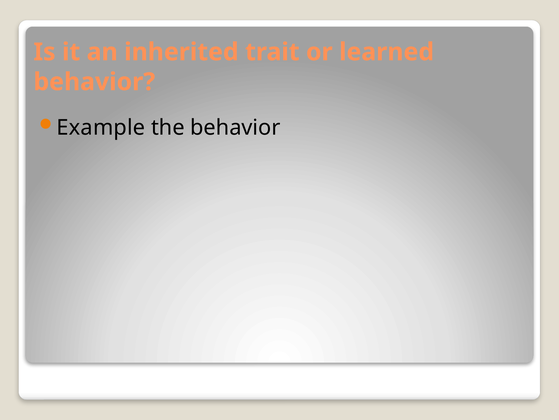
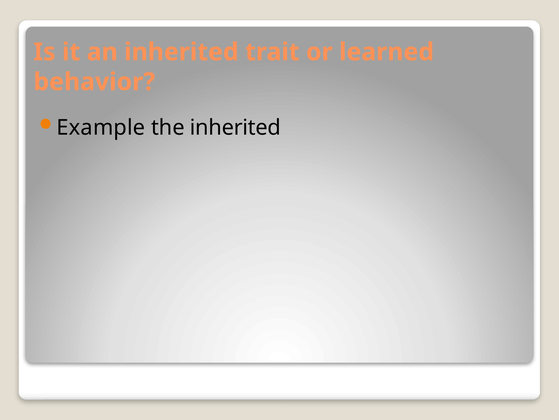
the behavior: behavior -> inherited (235, 127)
